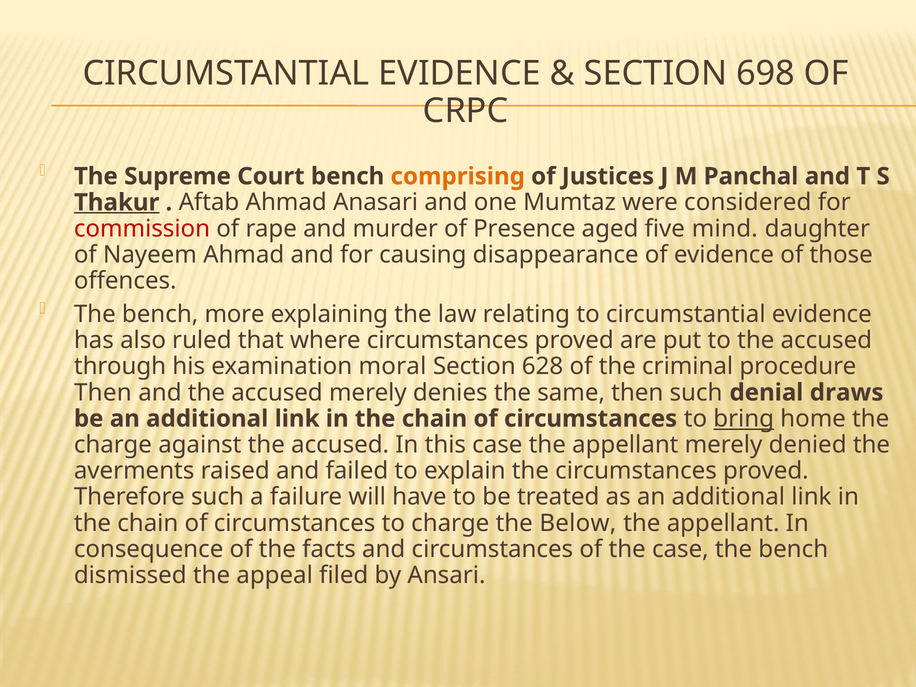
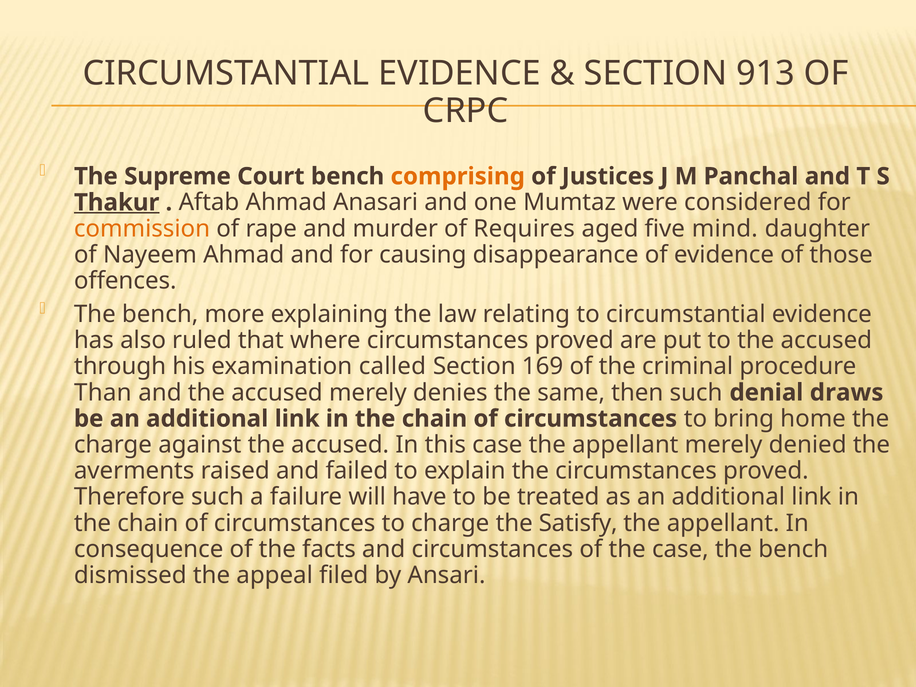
698: 698 -> 913 (766, 74)
commission colour: red -> orange (142, 229)
Presence: Presence -> Requires (524, 229)
moral: moral -> called (392, 366)
628: 628 -> 169 (543, 366)
Then: Then -> Than (103, 393)
bring underline: present -> none (744, 419)
Below: Below -> Satisfy (578, 523)
